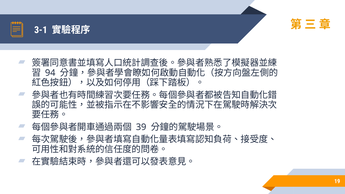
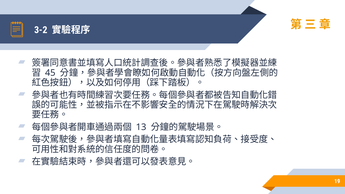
3-1: 3-1 -> 3-2 (41, 30)
94: 94 -> 45 (50, 73)
39: 39 -> 13 (141, 127)
